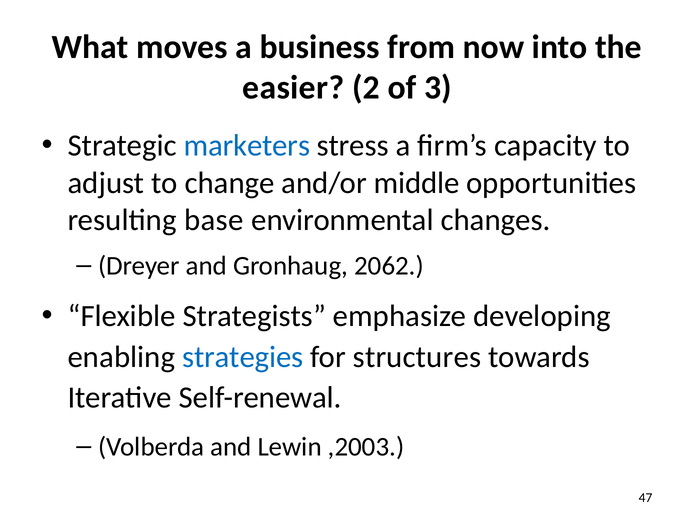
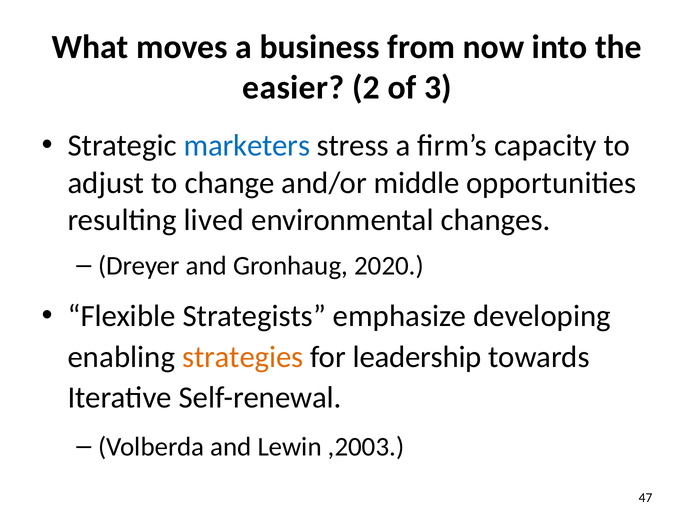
base: base -> lived (214, 220)
2062: 2062 -> 2020 (389, 266)
strategies colour: blue -> orange (243, 357)
structures: structures -> leadership (417, 357)
